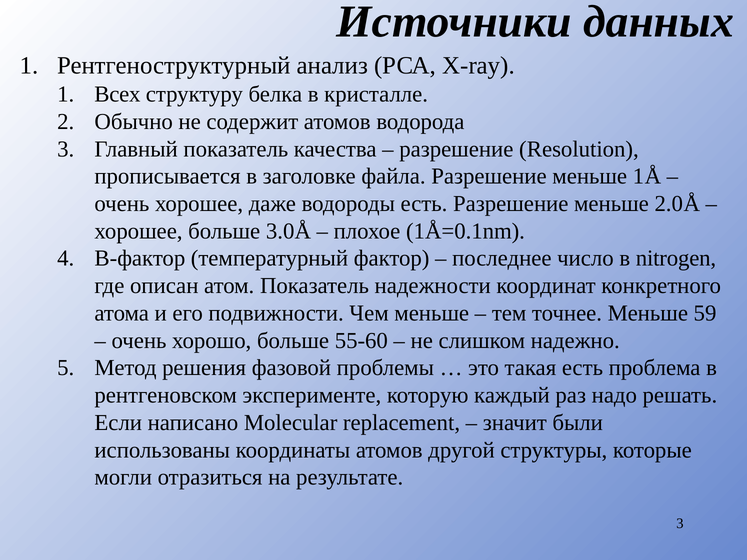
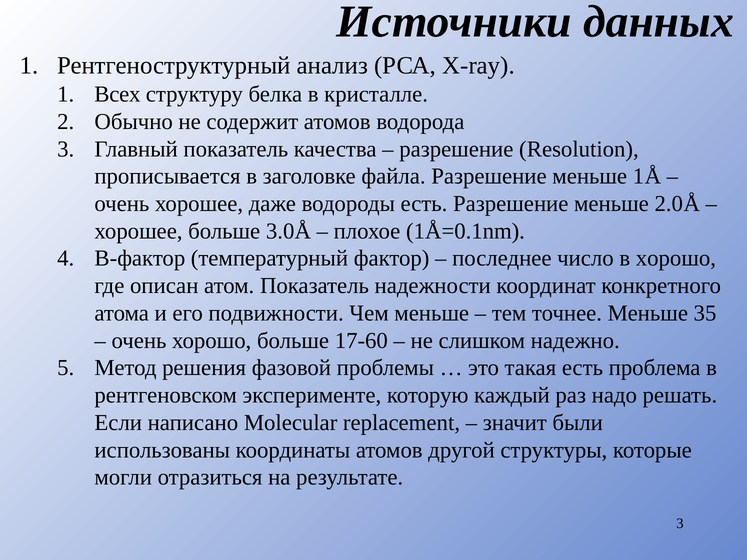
в nitrogen: nitrogen -> хорошо (676, 259)
59: 59 -> 35 (705, 313)
55-60: 55-60 -> 17-60 (361, 341)
